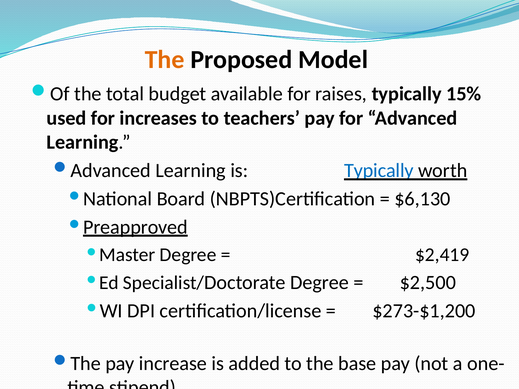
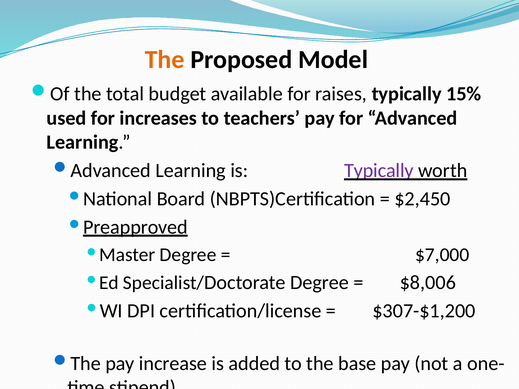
Typically colour: blue -> purple (379, 171)
$6,130: $6,130 -> $2,450 (422, 199)
$2,419: $2,419 -> $7,000 (442, 255)
$2,500: $2,500 -> $8,006 (428, 283)
$273-$1,200: $273-$1,200 -> $307-$1,200 (424, 311)
